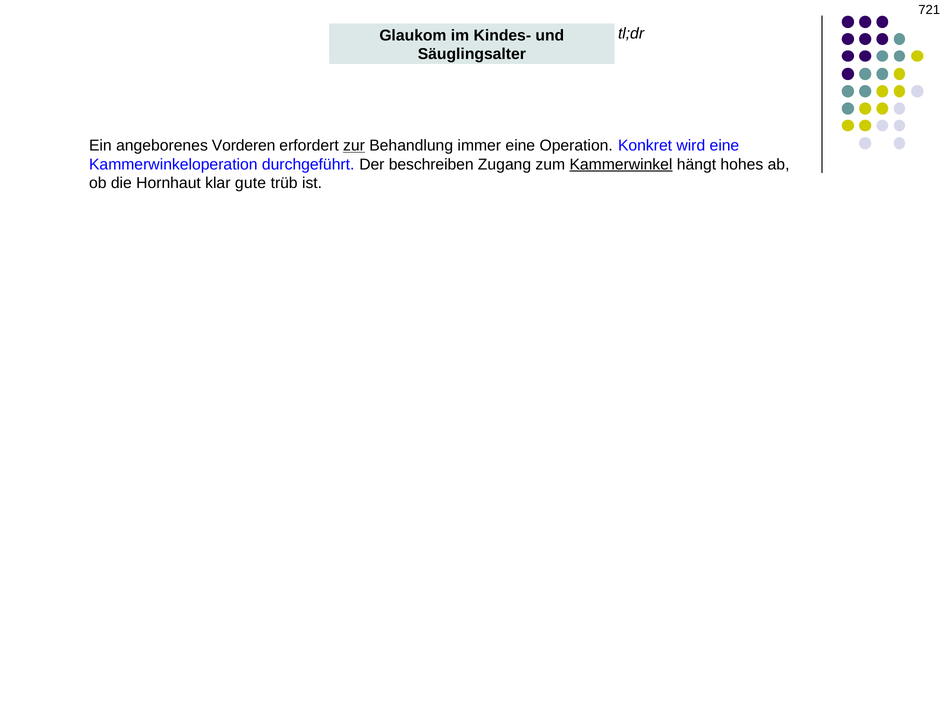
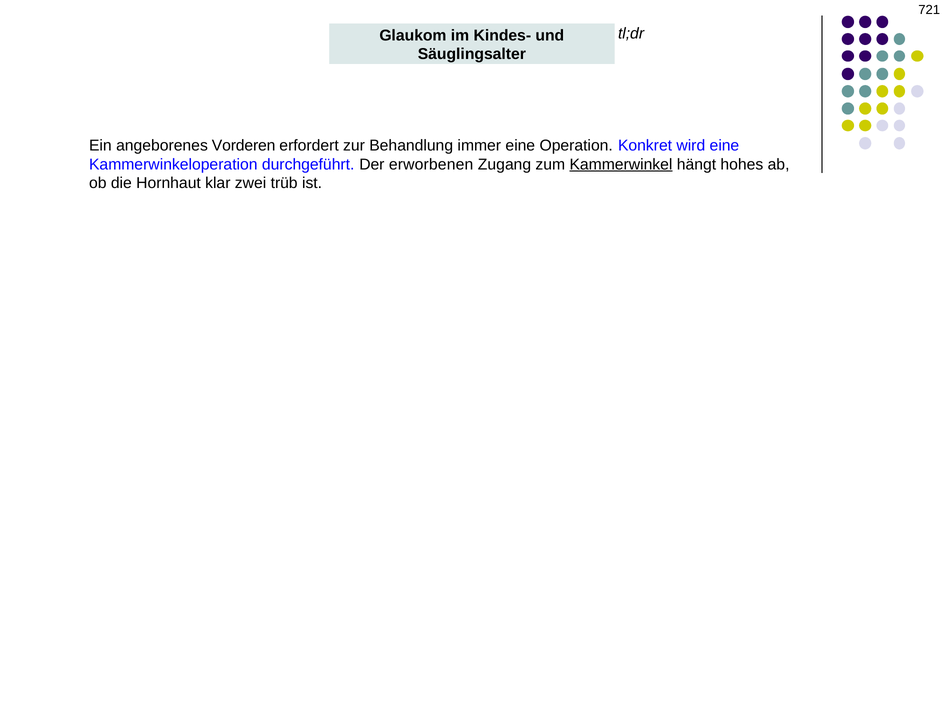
zur underline: present -> none (354, 146)
beschreiben: beschreiben -> erworbenen (431, 164)
gute: gute -> zwei (251, 183)
